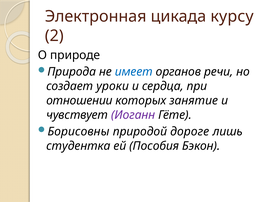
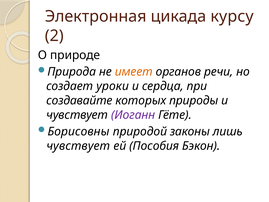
имеет colour: blue -> orange (134, 72)
отношении: отношении -> создавайте (79, 100)
занятие: занятие -> природы (194, 100)
дороге: дороге -> законы (190, 131)
студентка: студентка -> чувствует (78, 146)
